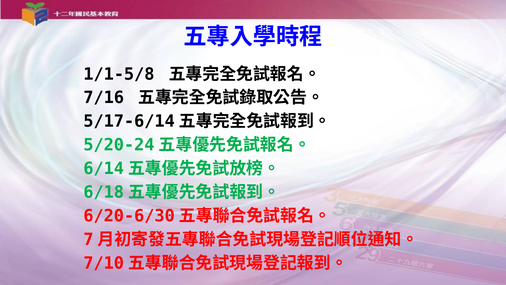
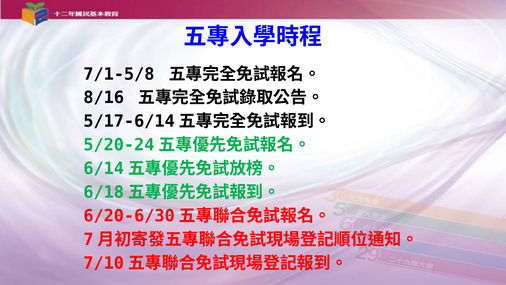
1/1-5/8: 1/1-5/8 -> 7/1-5/8 (119, 74)
7/16: 7/16 -> 8/16 (104, 98)
